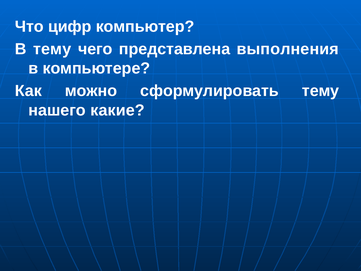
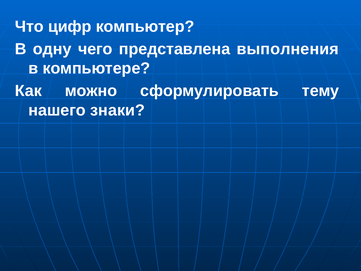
В тему: тему -> одну (52, 49)
какие: какие -> знаки (118, 110)
